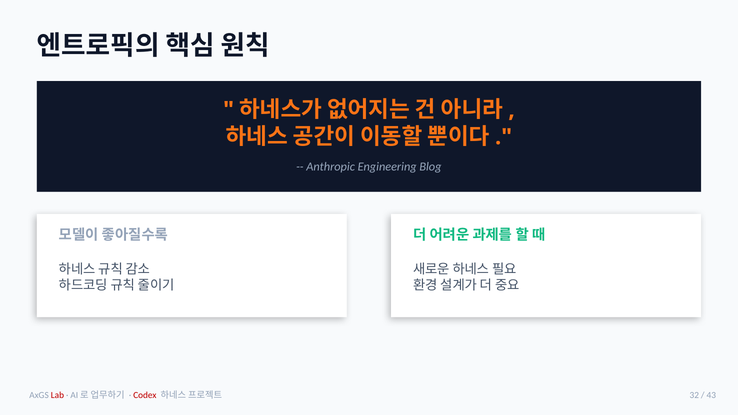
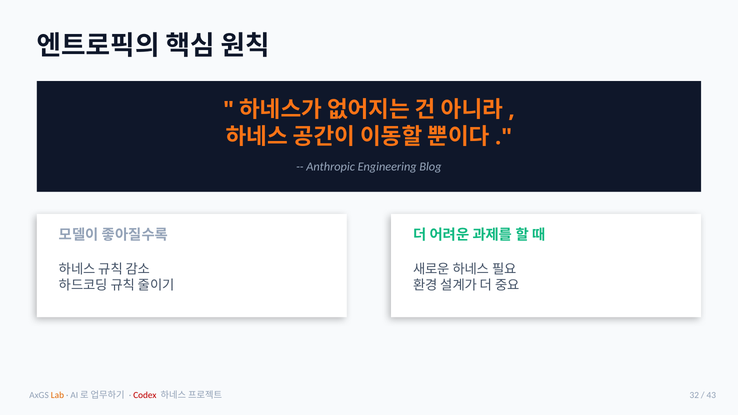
Lab colour: red -> orange (57, 395)
